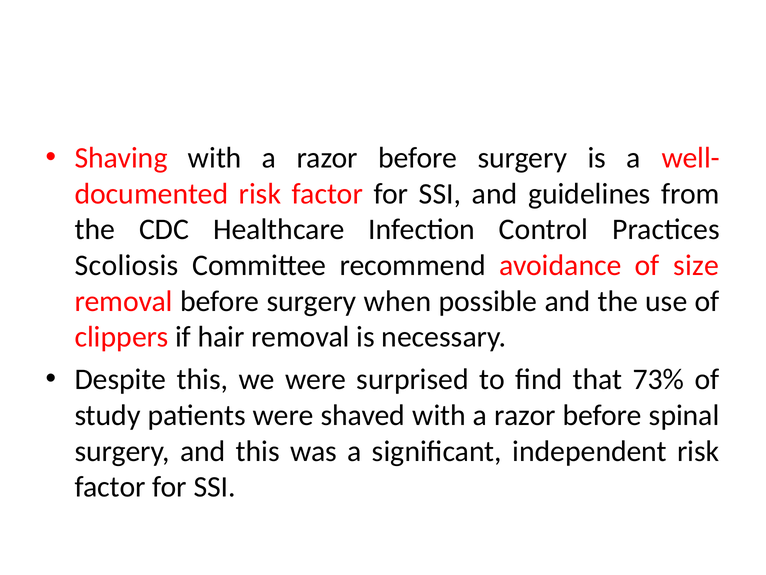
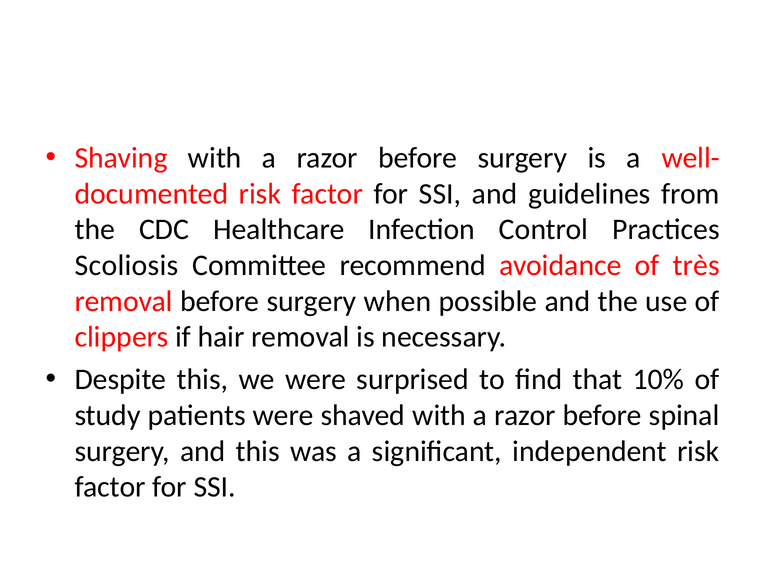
size: size -> très (696, 265)
73%: 73% -> 10% (658, 379)
